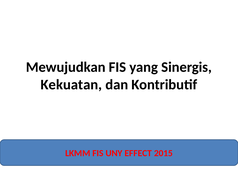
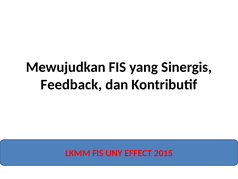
Kekuatan: Kekuatan -> Feedback (71, 84)
